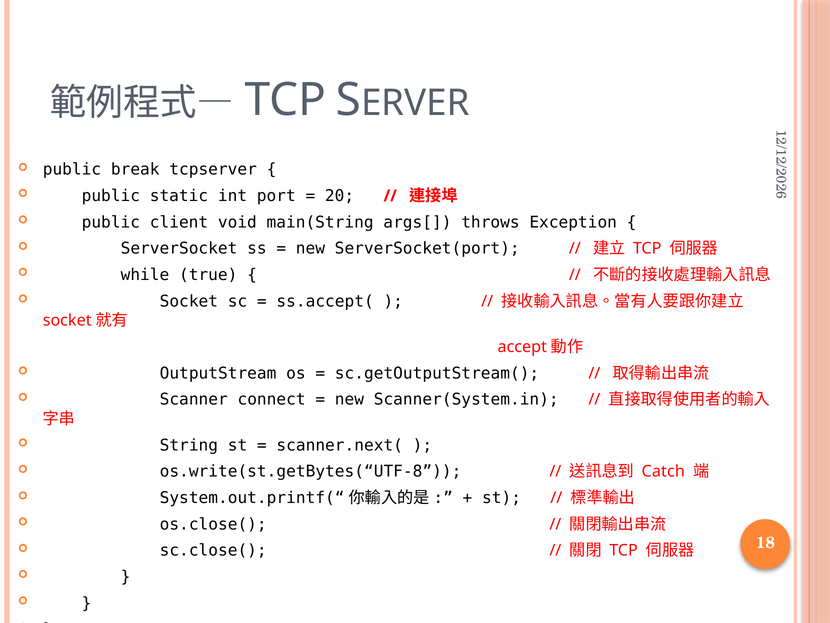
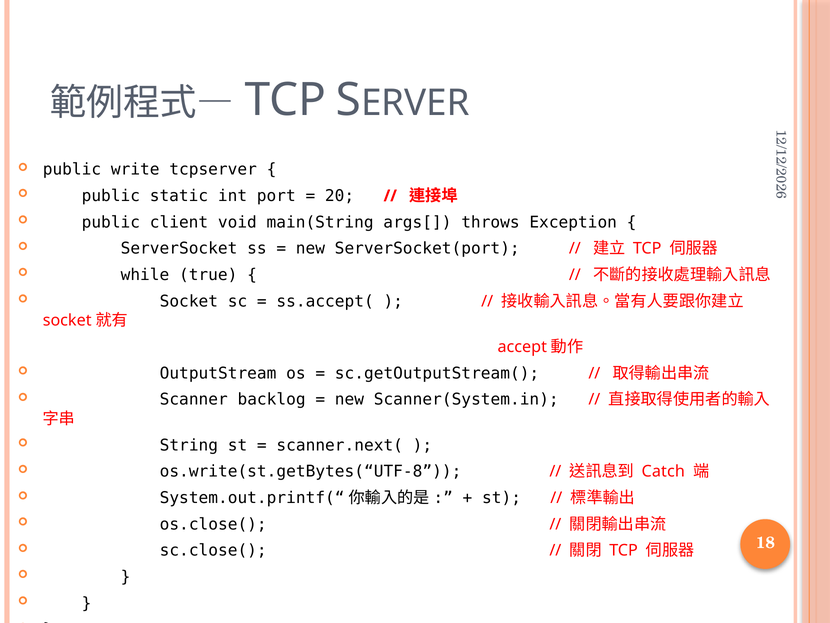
break: break -> write (135, 169)
connect: connect -> backlog (272, 399)
